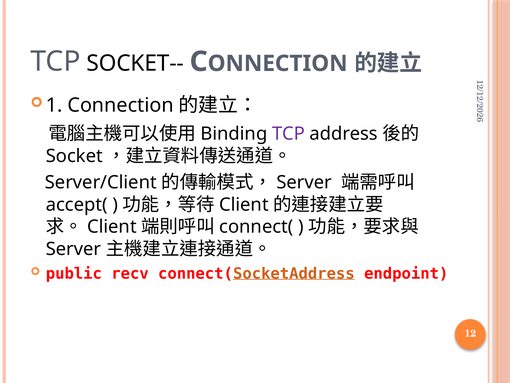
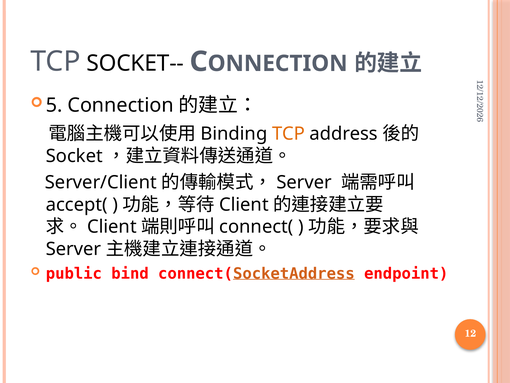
1: 1 -> 5 (54, 105)
TCP colour: purple -> orange (289, 133)
recv: recv -> bind (130, 273)
